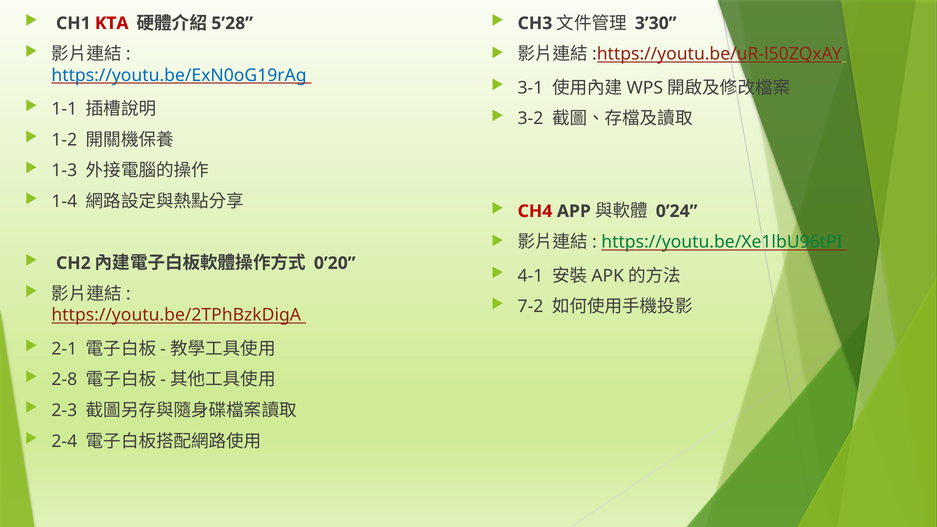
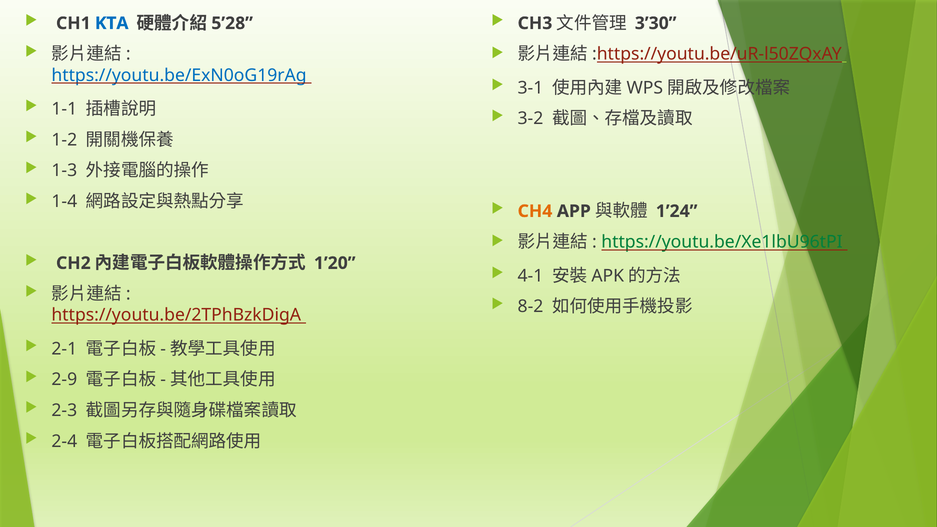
KTA colour: red -> blue (112, 23)
CH4 colour: red -> orange (535, 211)
0’24: 0’24 -> 1’24 (677, 211)
0’20: 0’20 -> 1’20 (335, 263)
7-2: 7-2 -> 8-2 (530, 307)
2-8: 2-8 -> 2-9 (64, 380)
